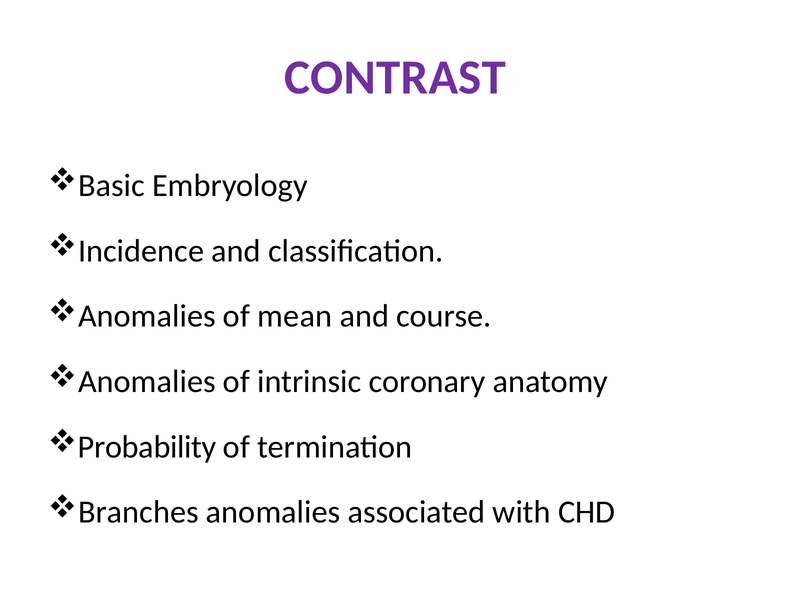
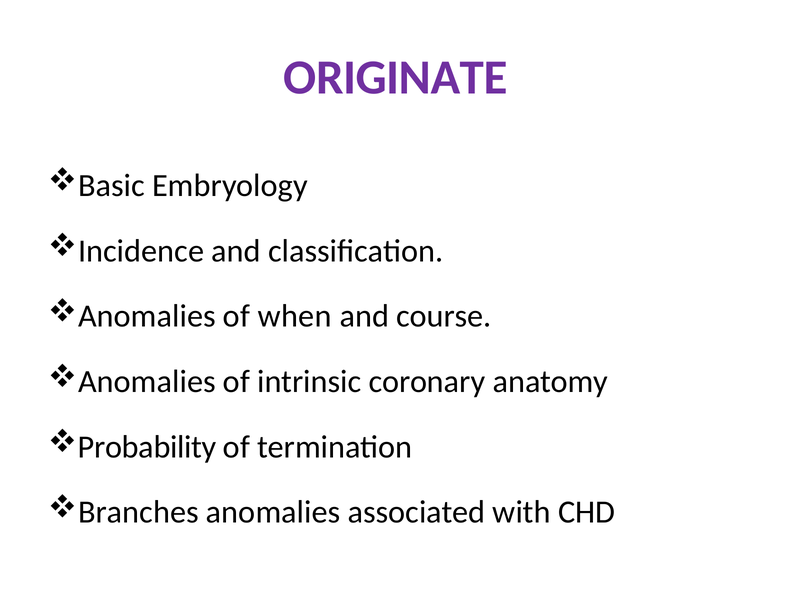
CONTRAST: CONTRAST -> ORIGINATE (395, 78)
mean: mean -> when (295, 316)
